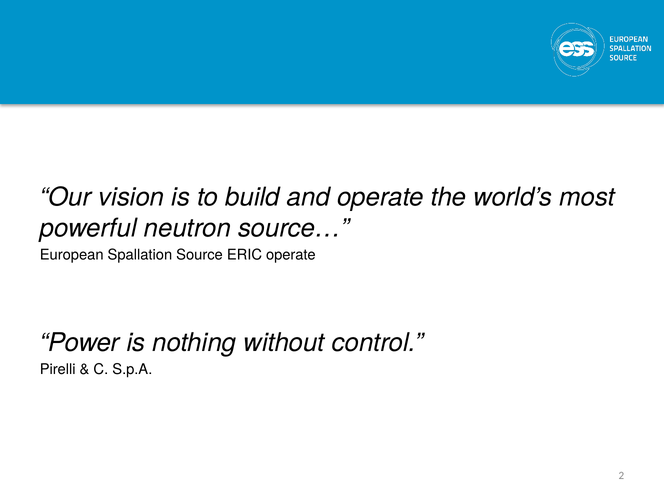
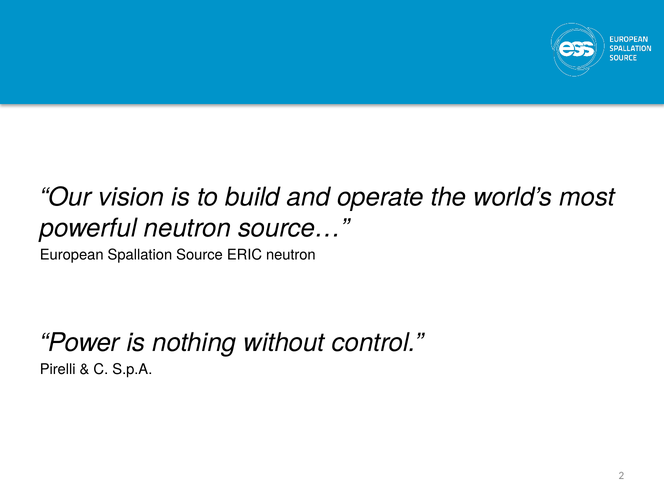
ERIC operate: operate -> neutron (291, 255)
